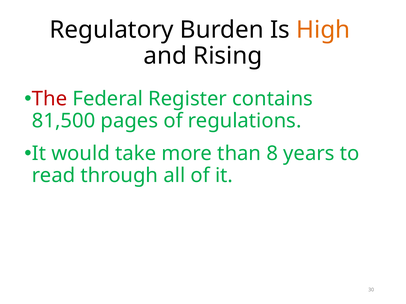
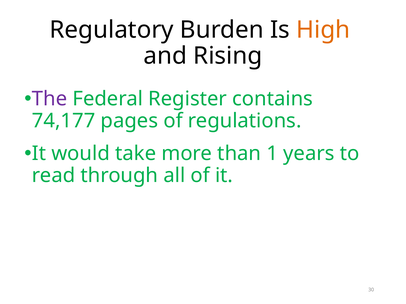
The colour: red -> purple (50, 99)
81,500: 81,500 -> 74,177 (64, 121)
8: 8 -> 1 (272, 154)
